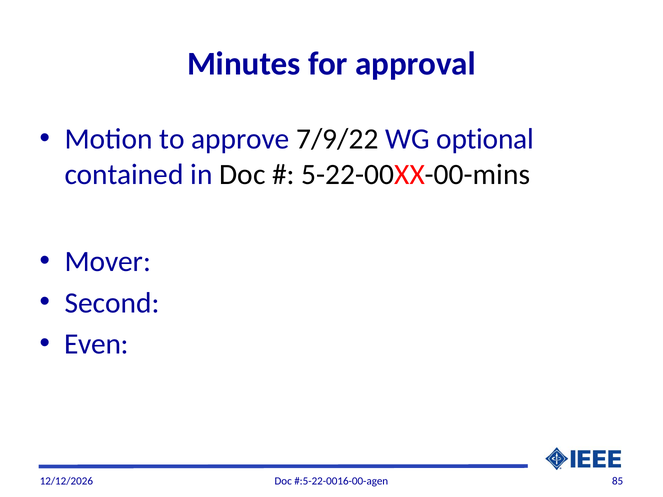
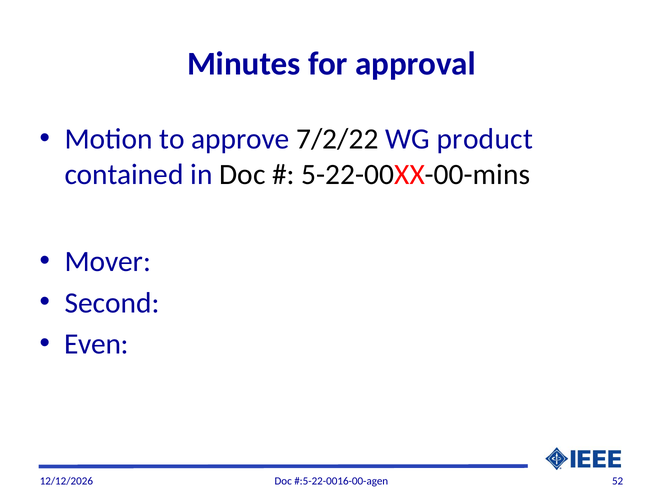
7/9/22: 7/9/22 -> 7/2/22 (337, 139)
optional: optional -> product (485, 139)
85: 85 -> 52 (618, 481)
